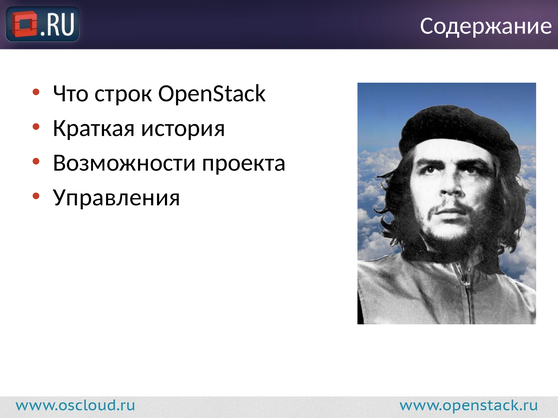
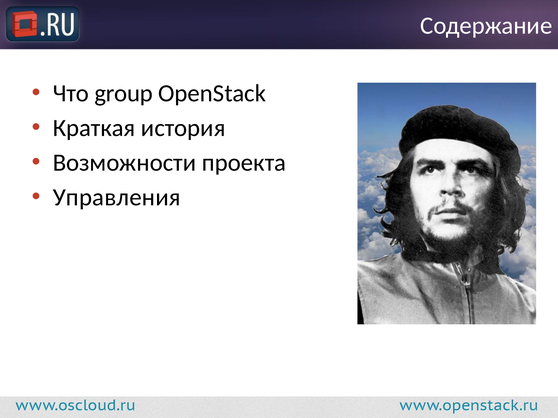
строк: строк -> group (124, 94)
